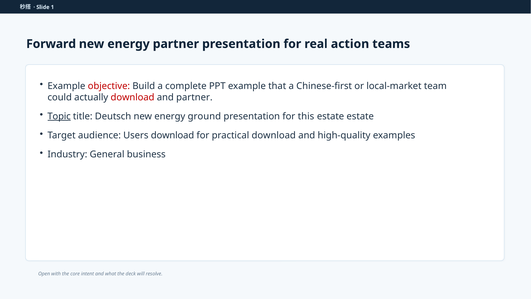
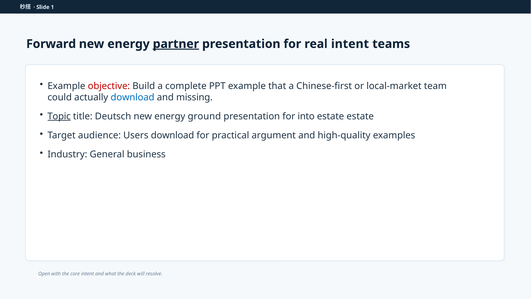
partner underline: none -> present (176, 44)
real action: action -> intent (350, 44)
download colour: red -> blue (133, 97)
and partner: partner -> missing (194, 97)
this: this -> into (306, 116)
practical download: download -> argument (274, 135)
